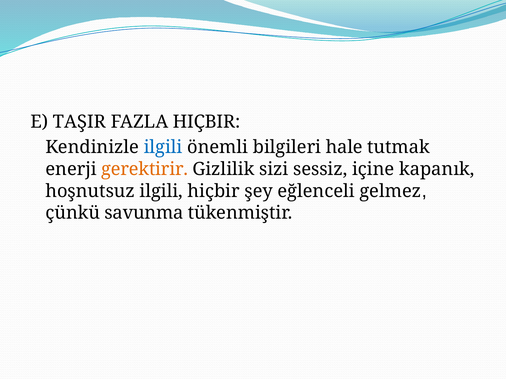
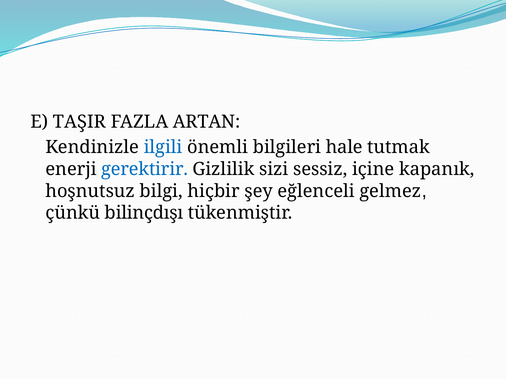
FAZLA HIÇBIR: HIÇBIR -> ARTAN (207, 122)
gerektirir colour: orange -> blue (145, 169)
hoşnutsuz ilgili: ilgili -> bilgi (161, 191)
savunma: savunma -> bilinçdışı (144, 213)
